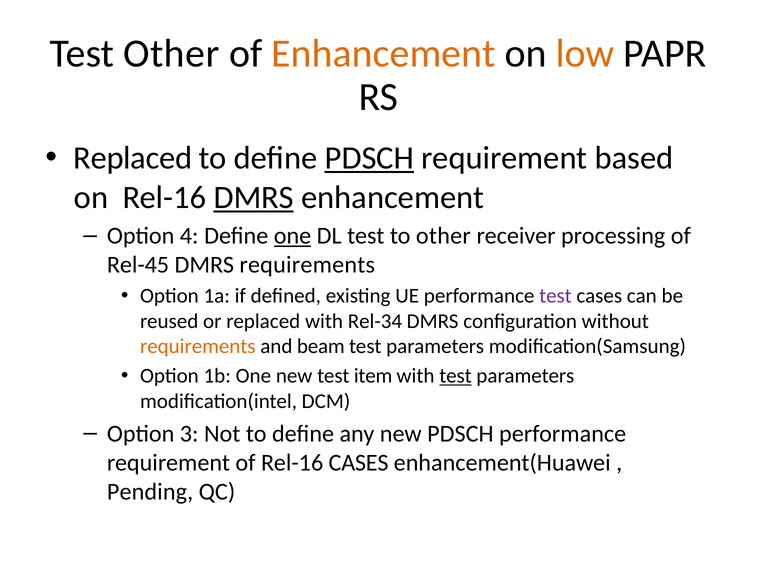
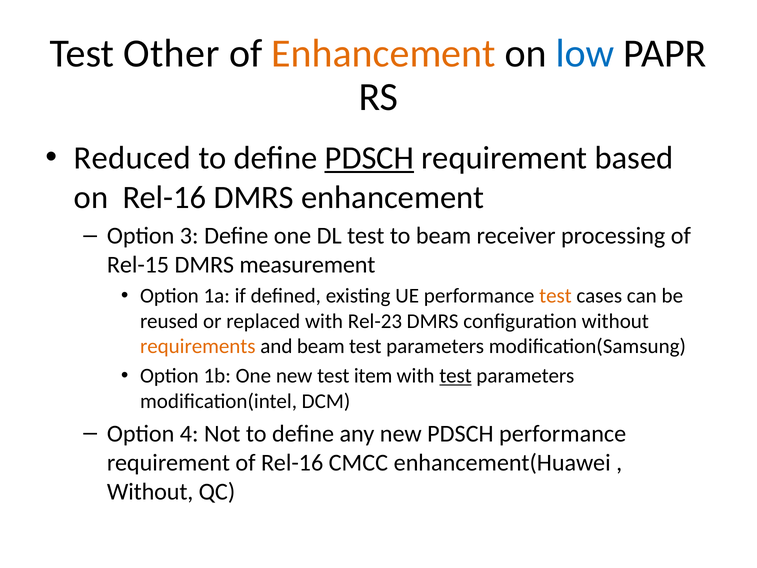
low colour: orange -> blue (585, 54)
Replaced: Replaced -> Reduced (132, 158)
DMRS underline: present -> none (254, 197)
4: 4 -> 3 (189, 236)
one underline: present -> none (293, 236)
to other: other -> beam (444, 236)
Rel-45: Rel-45 -> Rel-15 (138, 265)
DMRS requirements: requirements -> measurement (307, 265)
test colour: purple -> orange (555, 296)
Rel-34: Rel-34 -> Rel-23 (375, 321)
3: 3 -> 4 (189, 433)
Rel-16 CASES: CASES -> CMCC (358, 462)
Pending: Pending -> Without (150, 491)
